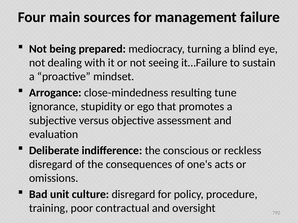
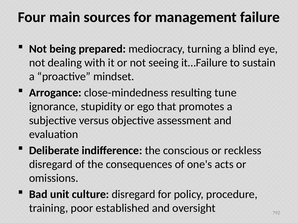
contractual: contractual -> established (123, 209)
